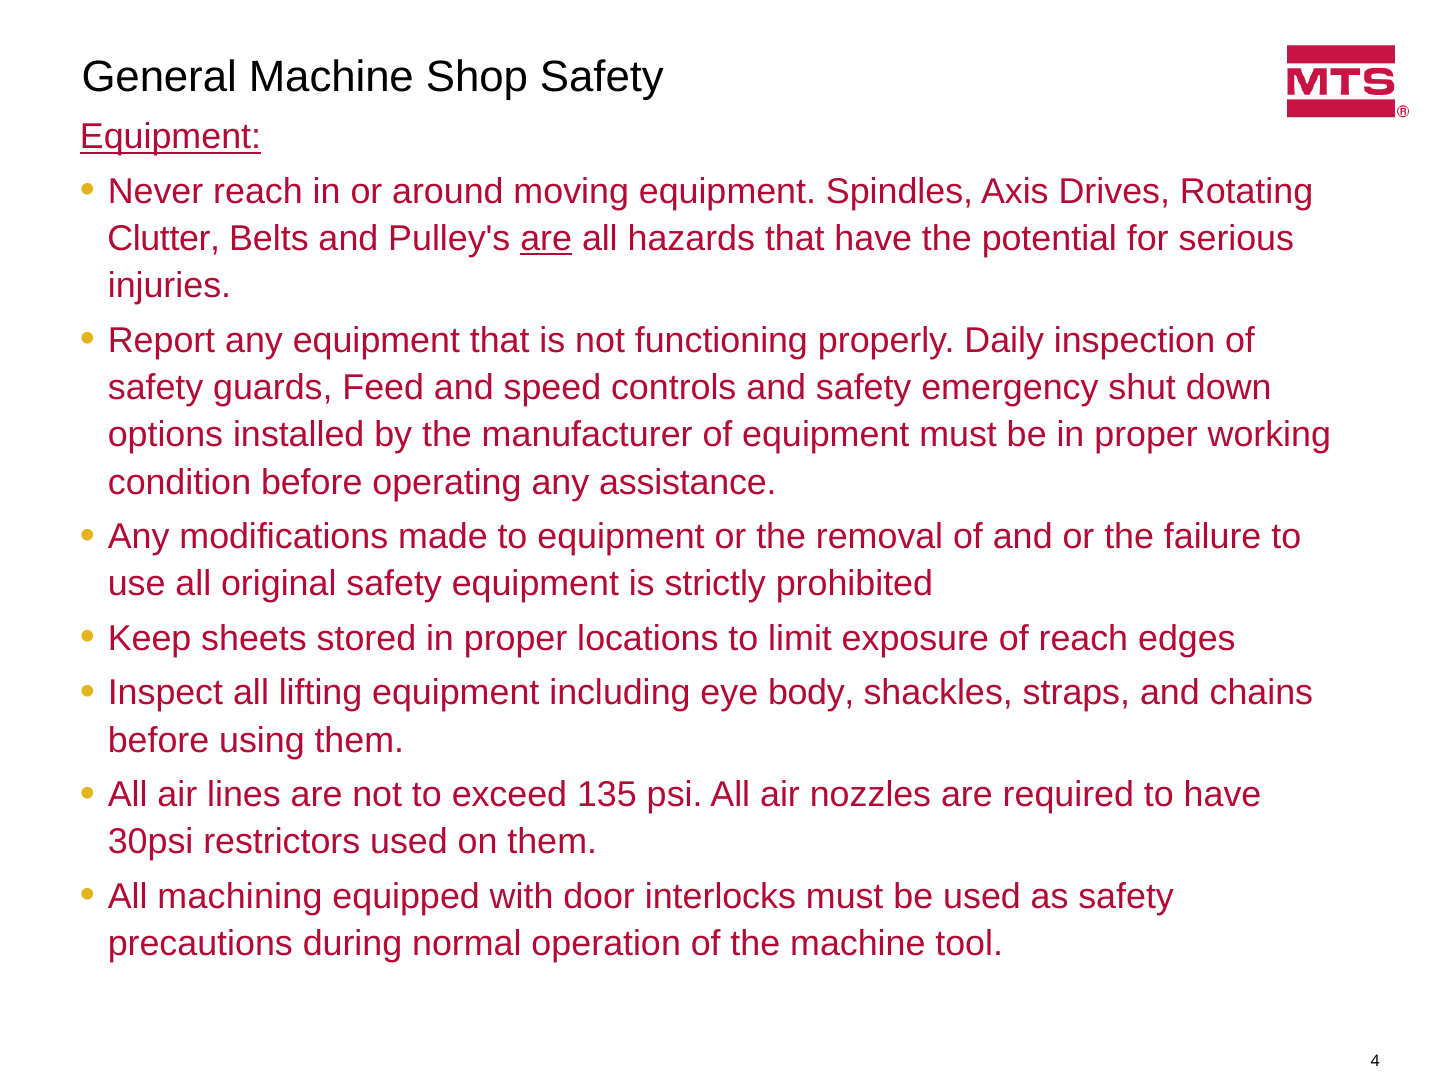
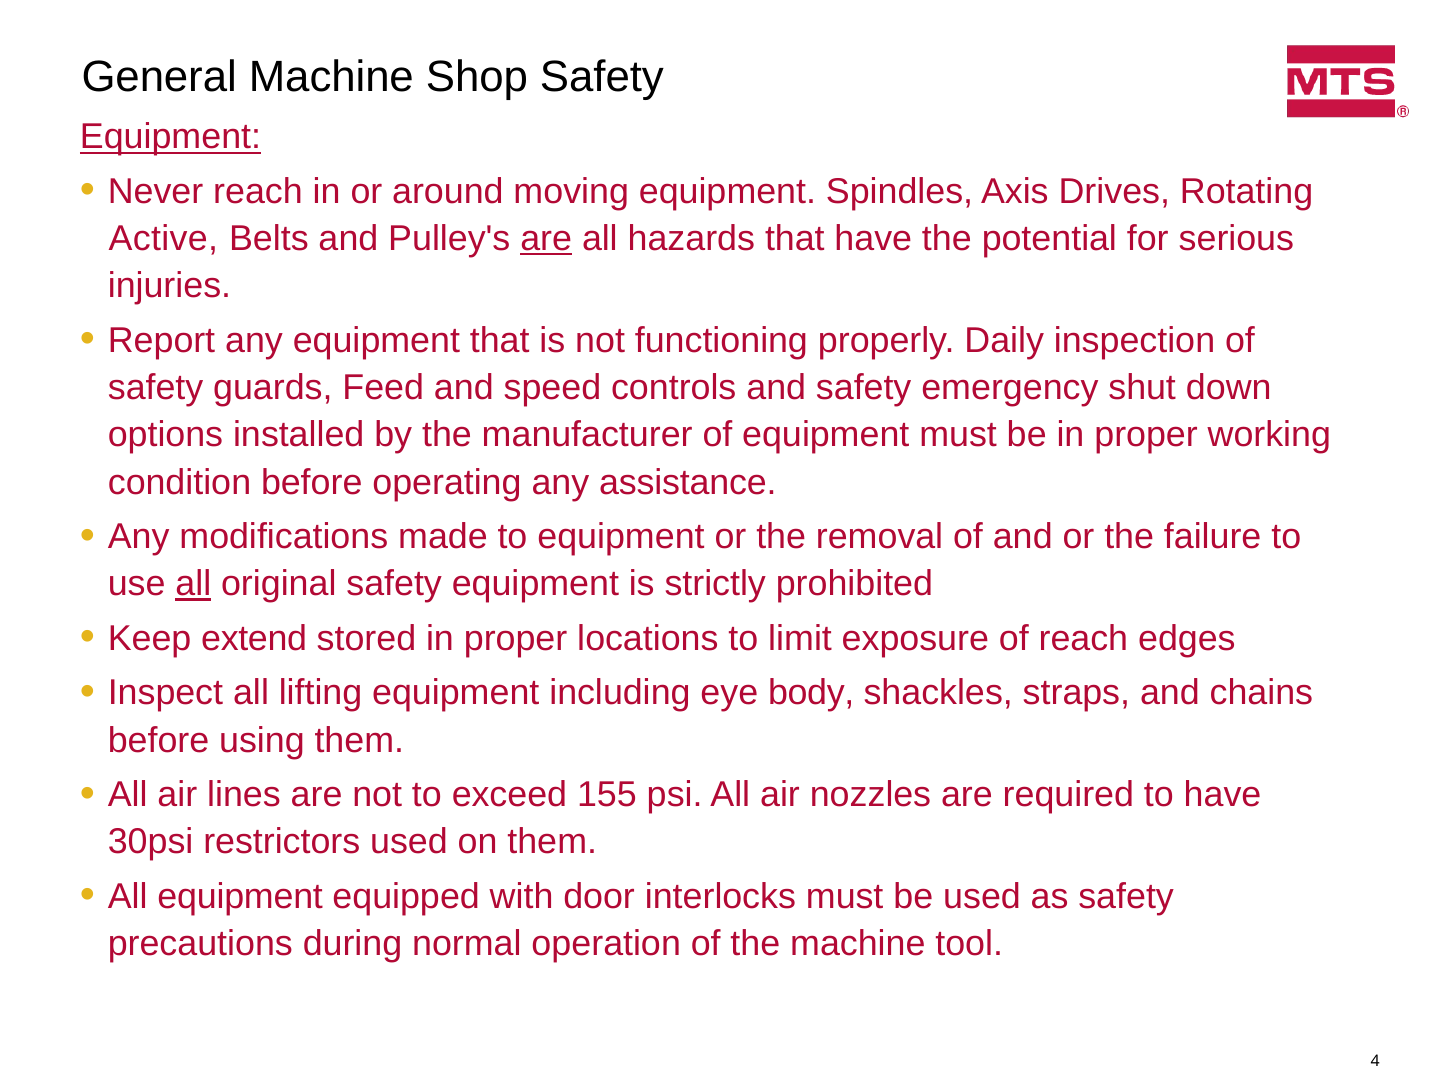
Clutter: Clutter -> Active (163, 239)
all underline: none -> present (193, 584)
sheets: sheets -> extend (254, 638)
135: 135 -> 155 (607, 795)
All machining: machining -> equipment (240, 896)
